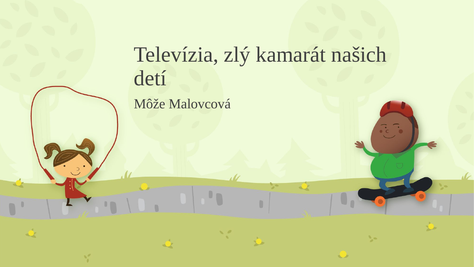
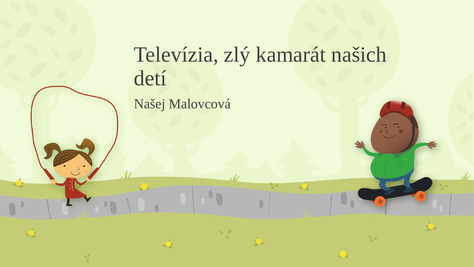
Môže: Môže -> Našej (150, 104)
